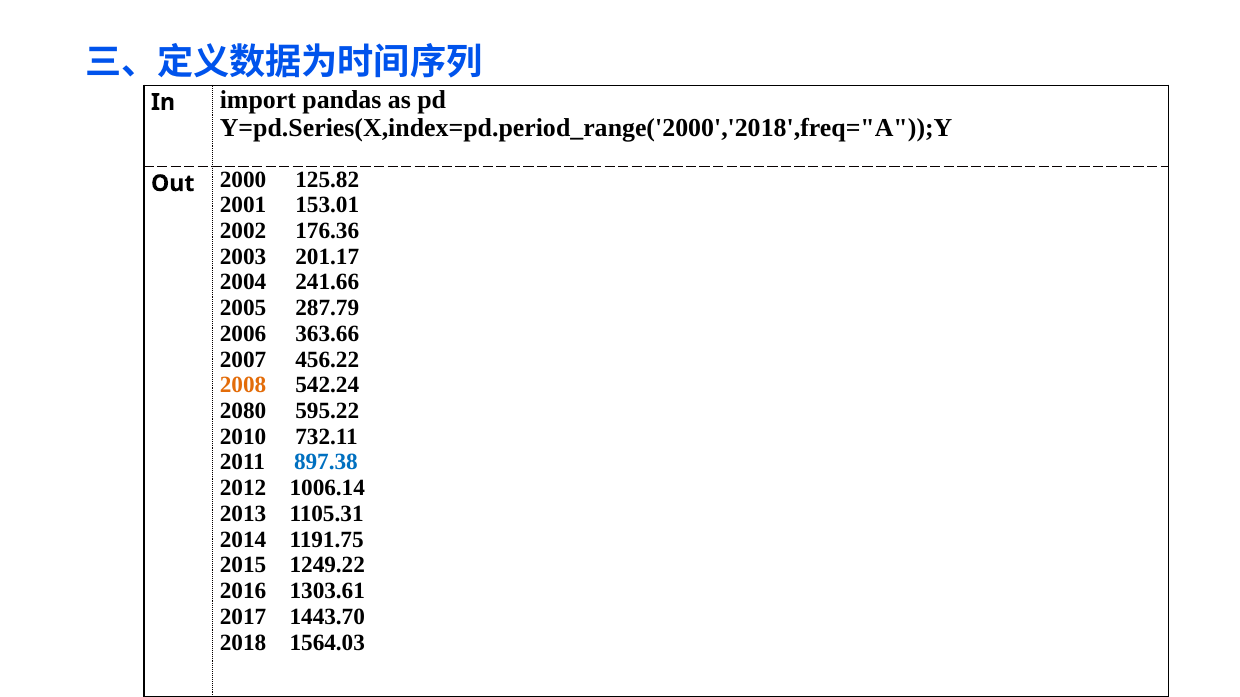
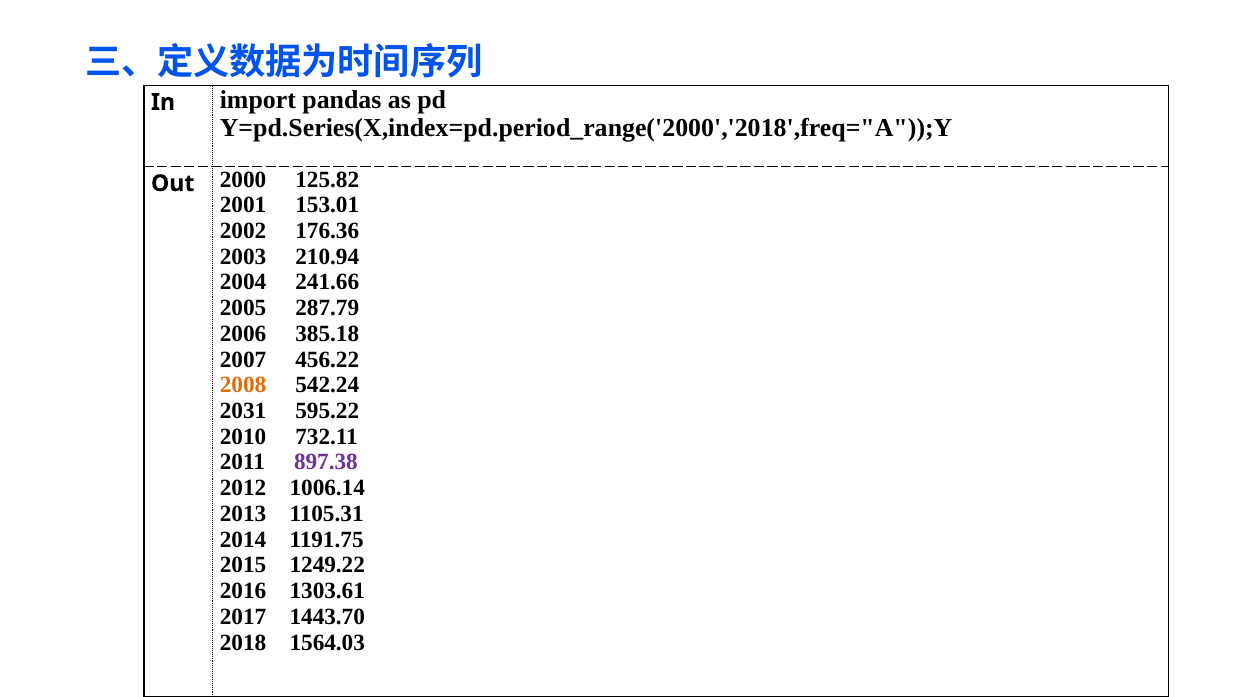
201.17: 201.17 -> 210.94 (327, 257)
363.66: 363.66 -> 385.18 (327, 334)
2080: 2080 -> 2031 (243, 411)
897.38 colour: blue -> purple (326, 463)
